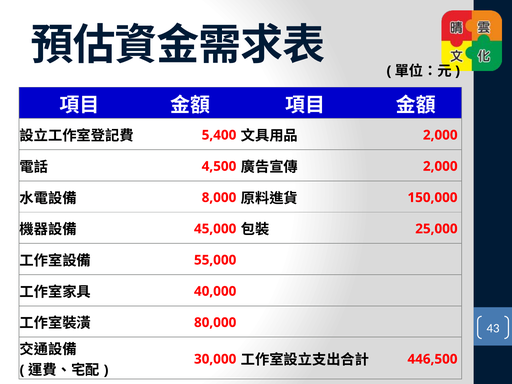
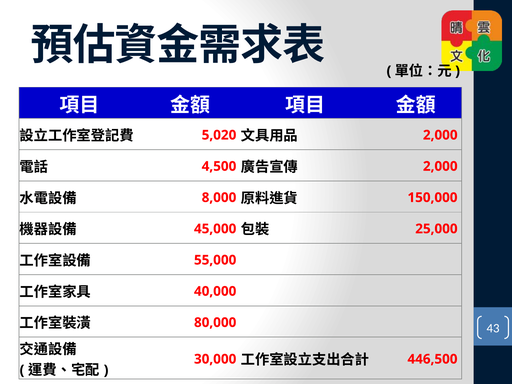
5,400: 5,400 -> 5,020 (219, 135)
